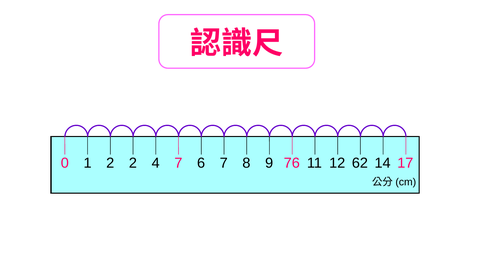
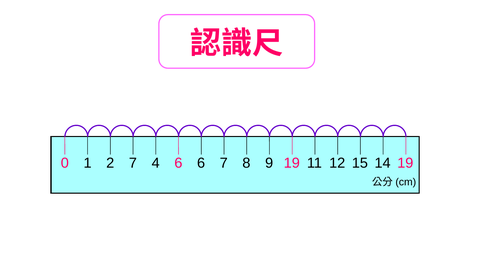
2 2: 2 -> 7 (133, 163)
4 7: 7 -> 6 (178, 163)
9 76: 76 -> 19 (292, 163)
62: 62 -> 15 (360, 163)
14 17: 17 -> 19 (405, 163)
